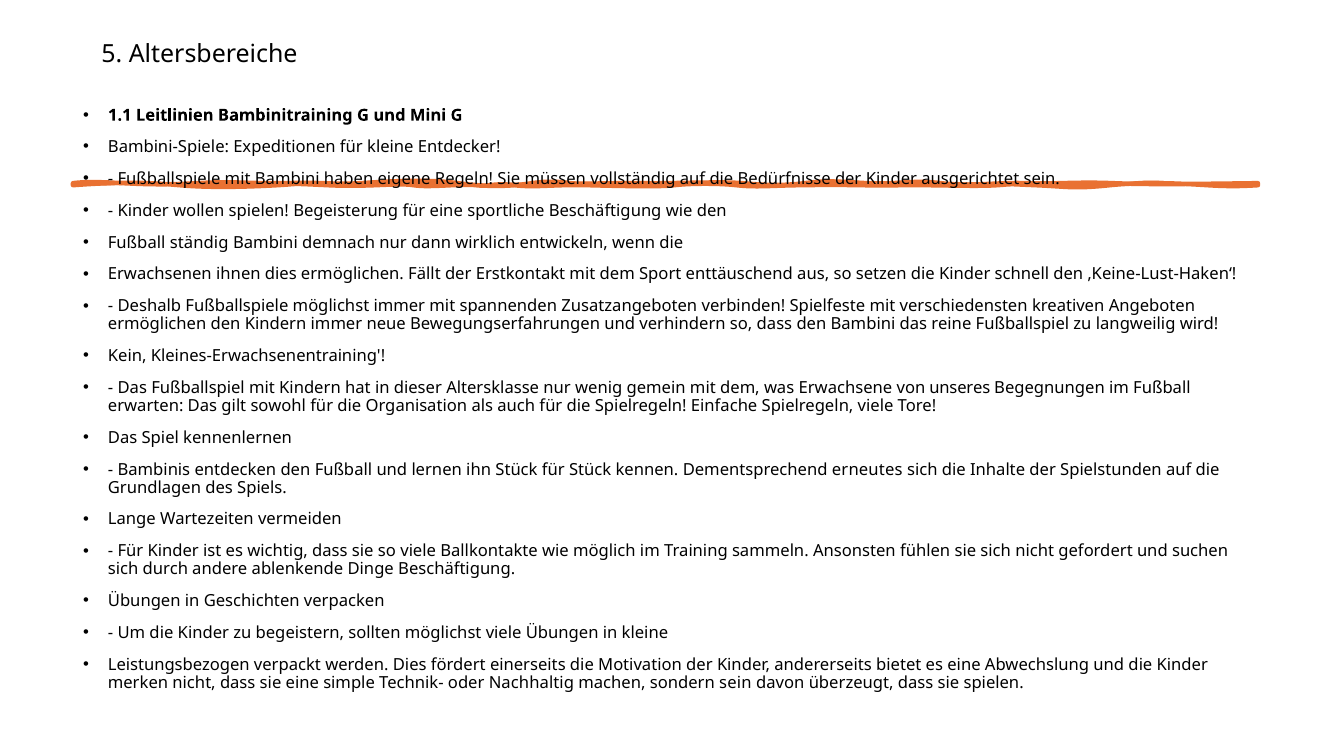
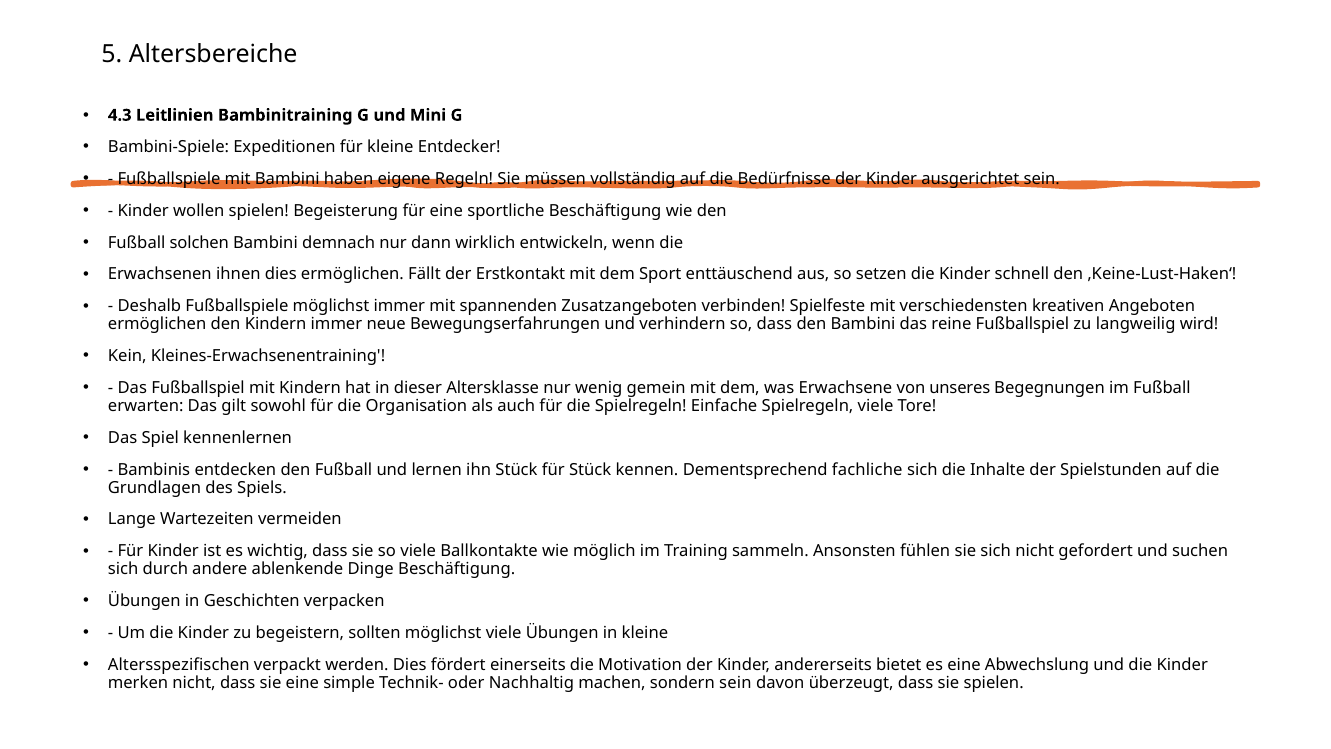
1.1: 1.1 -> 4.3 (120, 115)
ständig: ständig -> solchen (199, 243)
erneutes: erneutes -> fachliche (867, 469)
Leistungsbezogen: Leistungsbezogen -> Altersspezifischen (179, 665)
